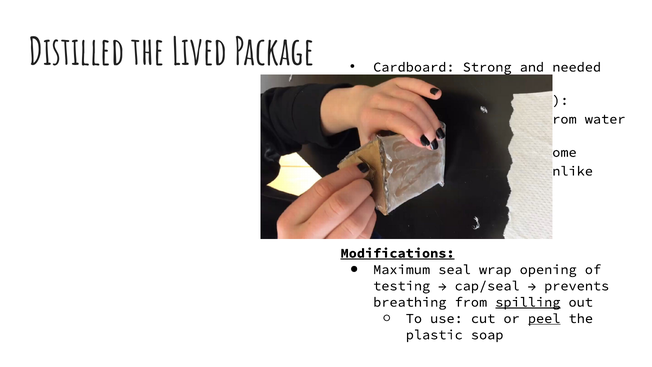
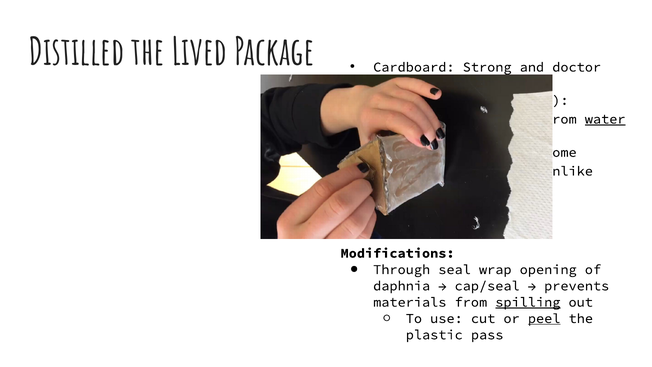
needed: needed -> doctor (577, 67)
water underline: none -> present (605, 119)
Modifications underline: present -> none (398, 253)
Maximum: Maximum -> Through (402, 269)
testing: testing -> daphnia (402, 286)
breathing: breathing -> materials (410, 302)
soap: soap -> pass (487, 335)
